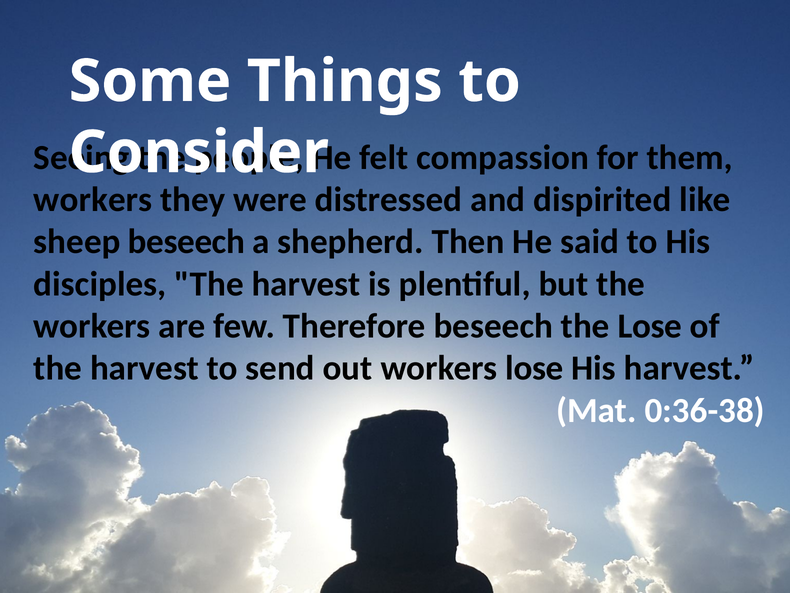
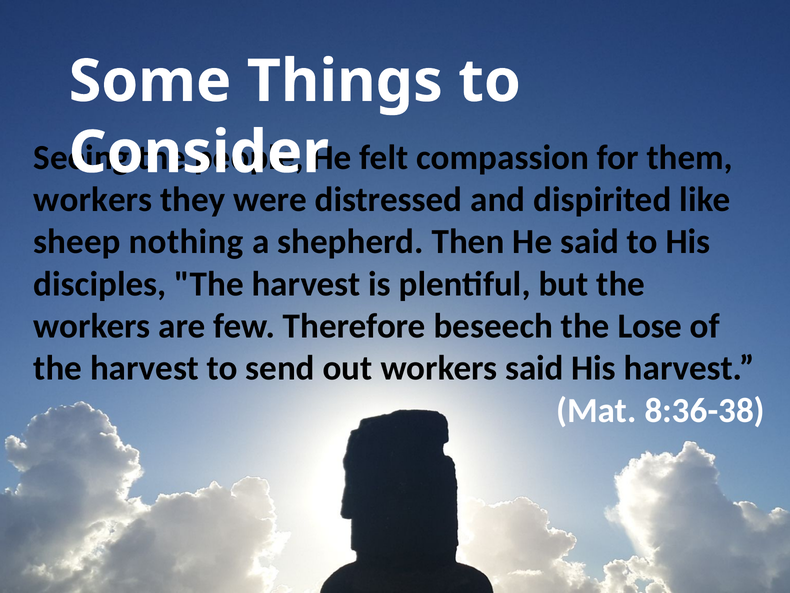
sheep beseech: beseech -> nothing (186, 242)
workers lose: lose -> said (534, 368)
0:36-38: 0:36-38 -> 8:36-38 (705, 410)
